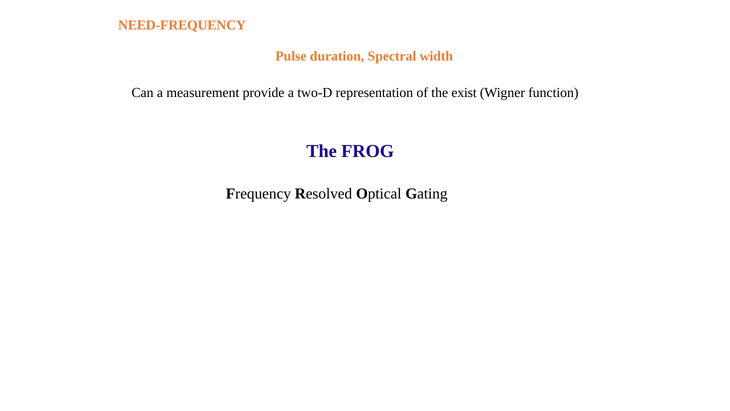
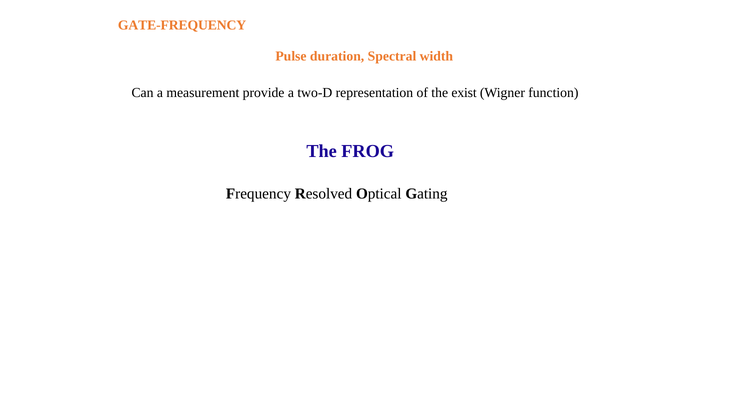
NEED-FREQUENCY: NEED-FREQUENCY -> GATE-FREQUENCY (182, 25)
